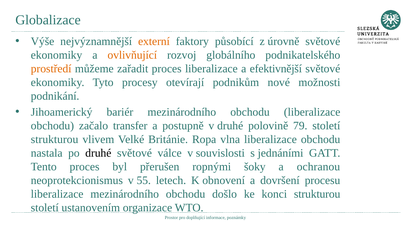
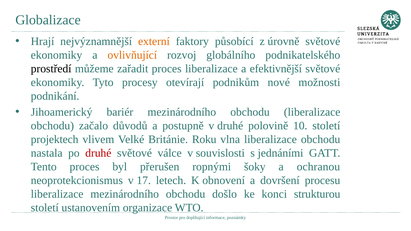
Výše: Výše -> Hrají (43, 41)
prostředí colour: orange -> black (51, 69)
transfer: transfer -> důvodů (130, 126)
79: 79 -> 10 (300, 126)
strukturou: strukturou -> projektech (55, 140)
Ropa: Ropa -> Roku (204, 140)
druhé colour: black -> red (98, 153)
55: 55 -> 17 (144, 181)
